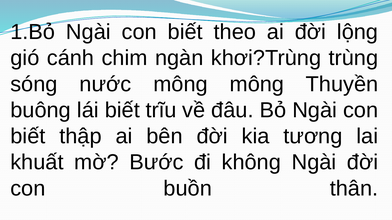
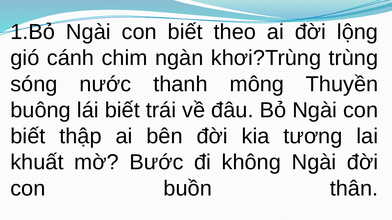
nước mông: mông -> thanh (180, 84)
trĩu: trĩu -> trái (161, 110)
